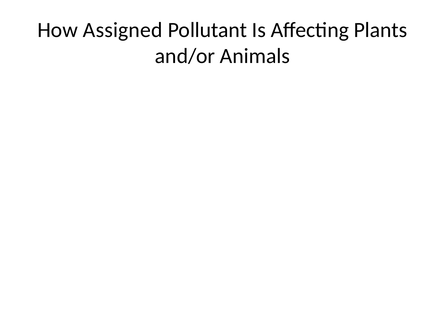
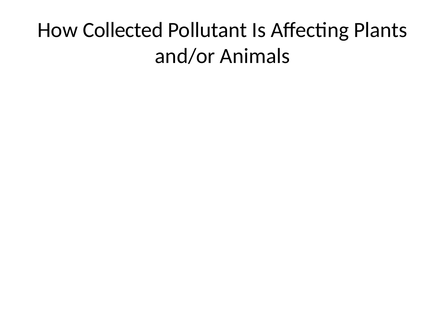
Assigned: Assigned -> Collected (123, 30)
